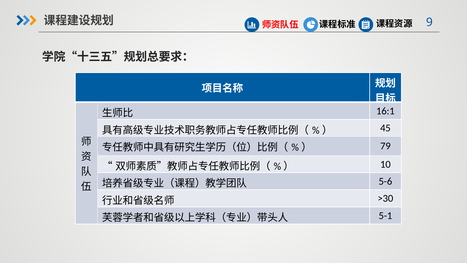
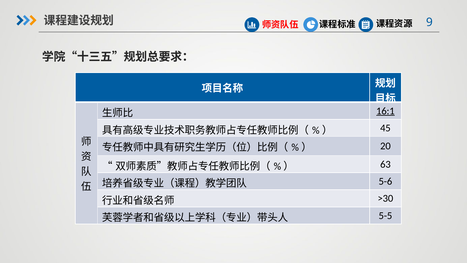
16:1 underline: none -> present (385, 111)
79: 79 -> 20 (385, 146)
10: 10 -> 63 (385, 164)
5-1: 5-1 -> 5-5 (385, 215)
